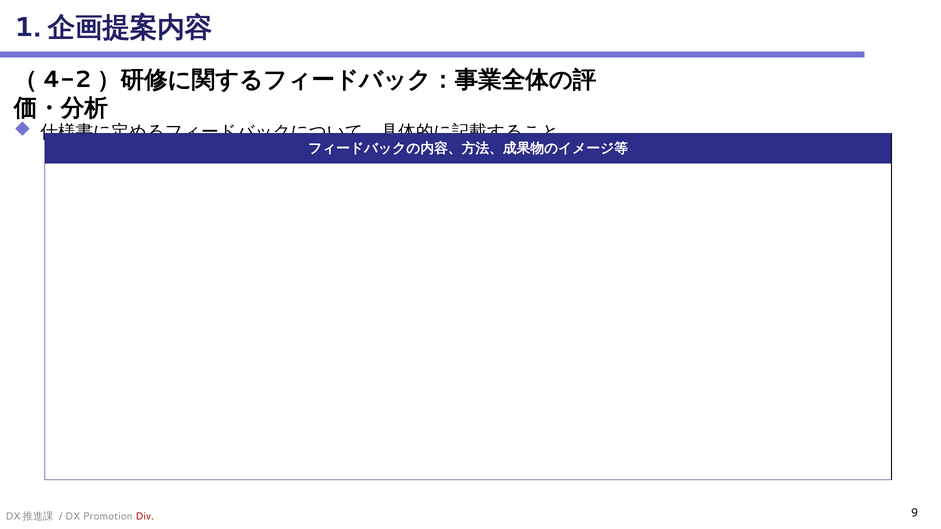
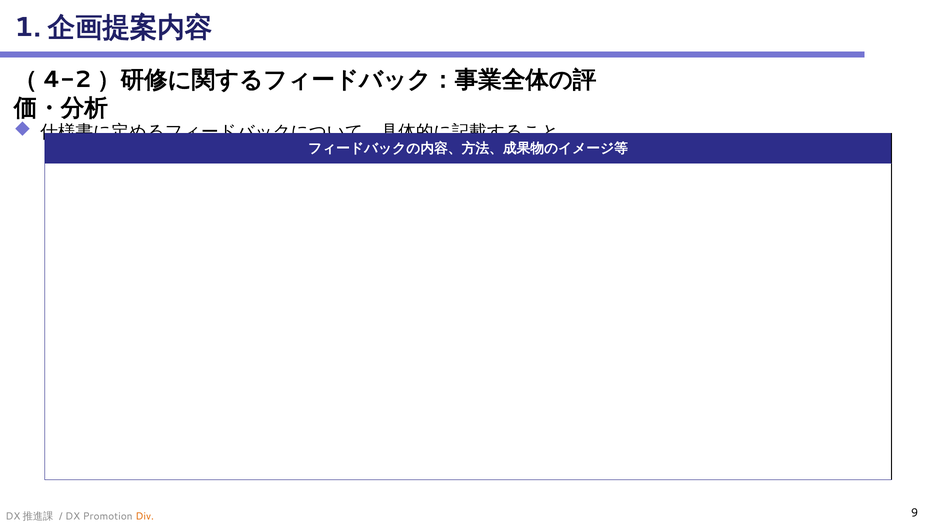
Div colour: red -> orange (145, 517)
